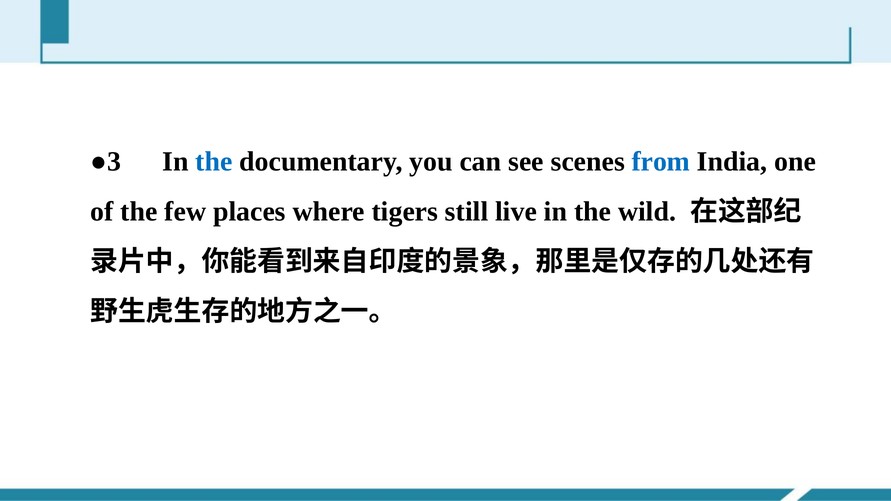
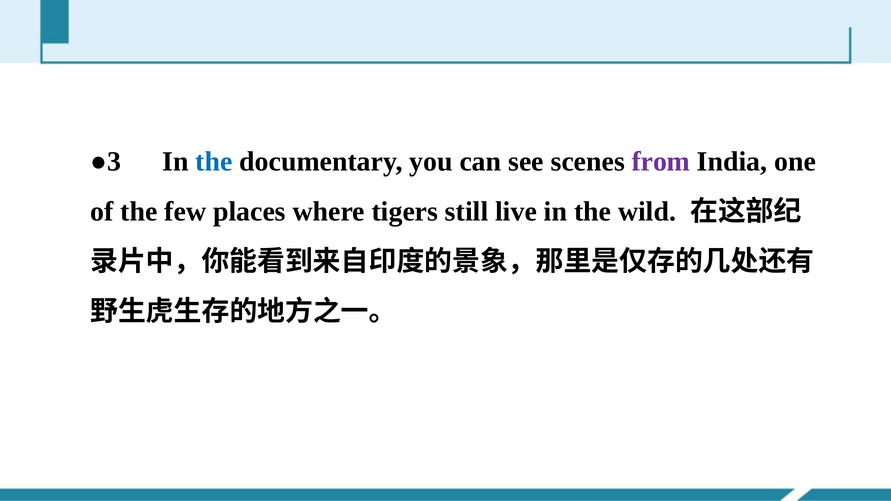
from colour: blue -> purple (661, 161)
